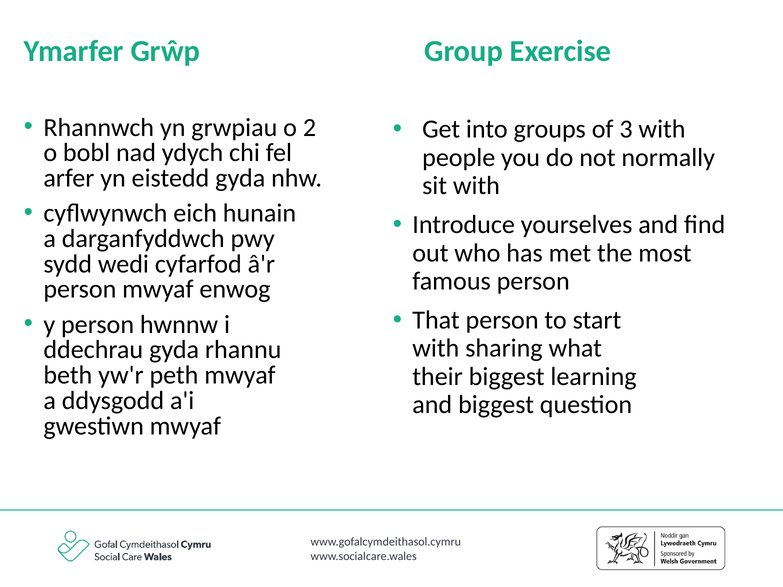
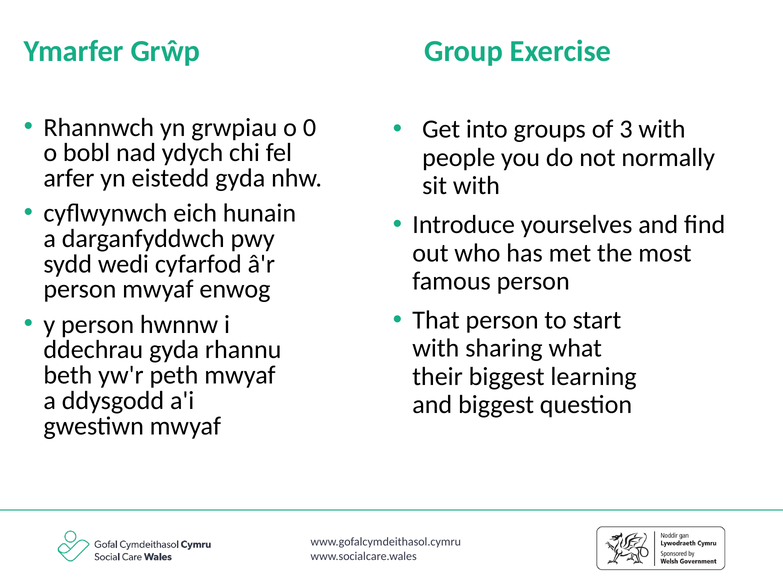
2: 2 -> 0 (310, 127)
